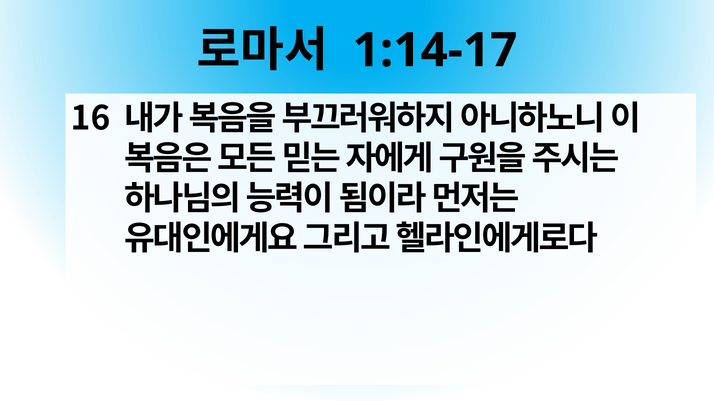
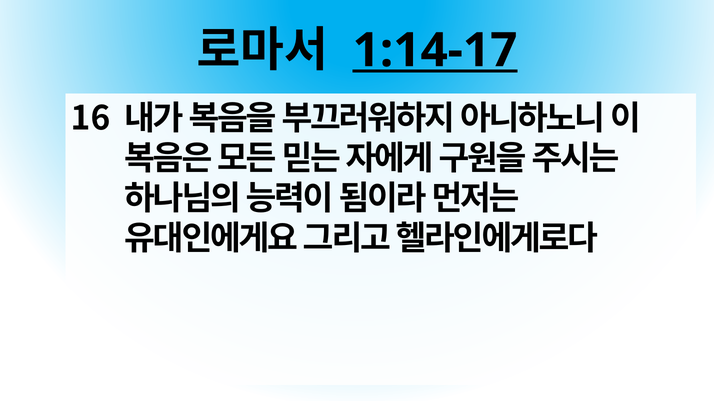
1:14-17 underline: none -> present (435, 51)
